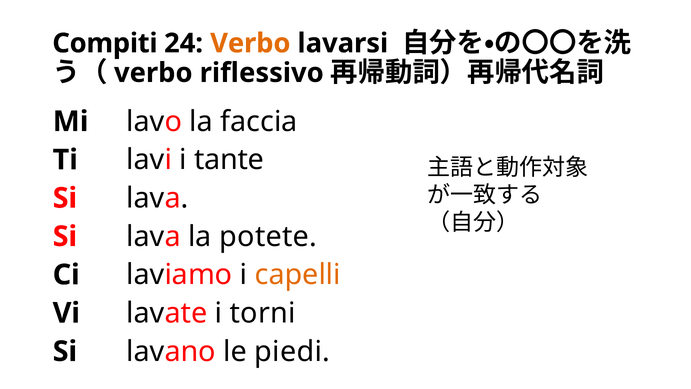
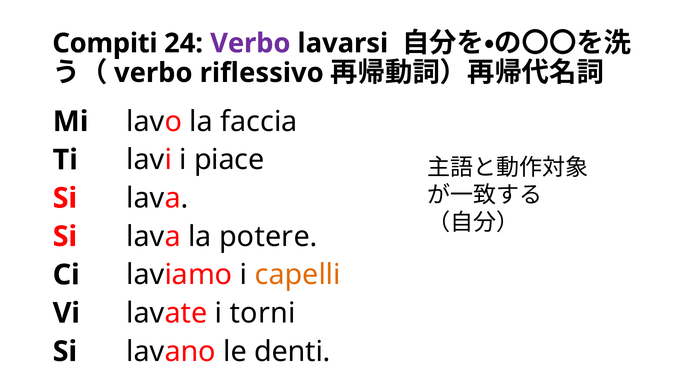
Verbo colour: orange -> purple (250, 43)
tante: tante -> piace (229, 160)
potete: potete -> potere (268, 236)
piedi: piedi -> denti (292, 351)
